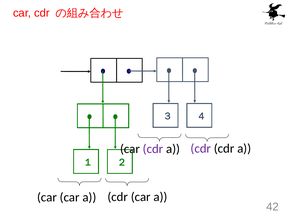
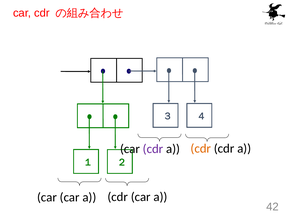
cdr colour: purple -> orange (201, 148)
